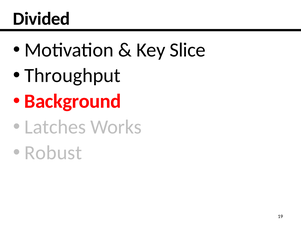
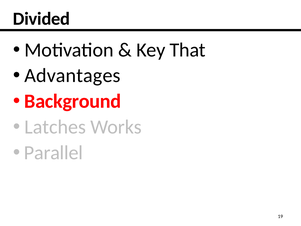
Slice: Slice -> That (188, 50)
Throughput: Throughput -> Advantages (72, 76)
Robust: Robust -> Parallel (53, 153)
